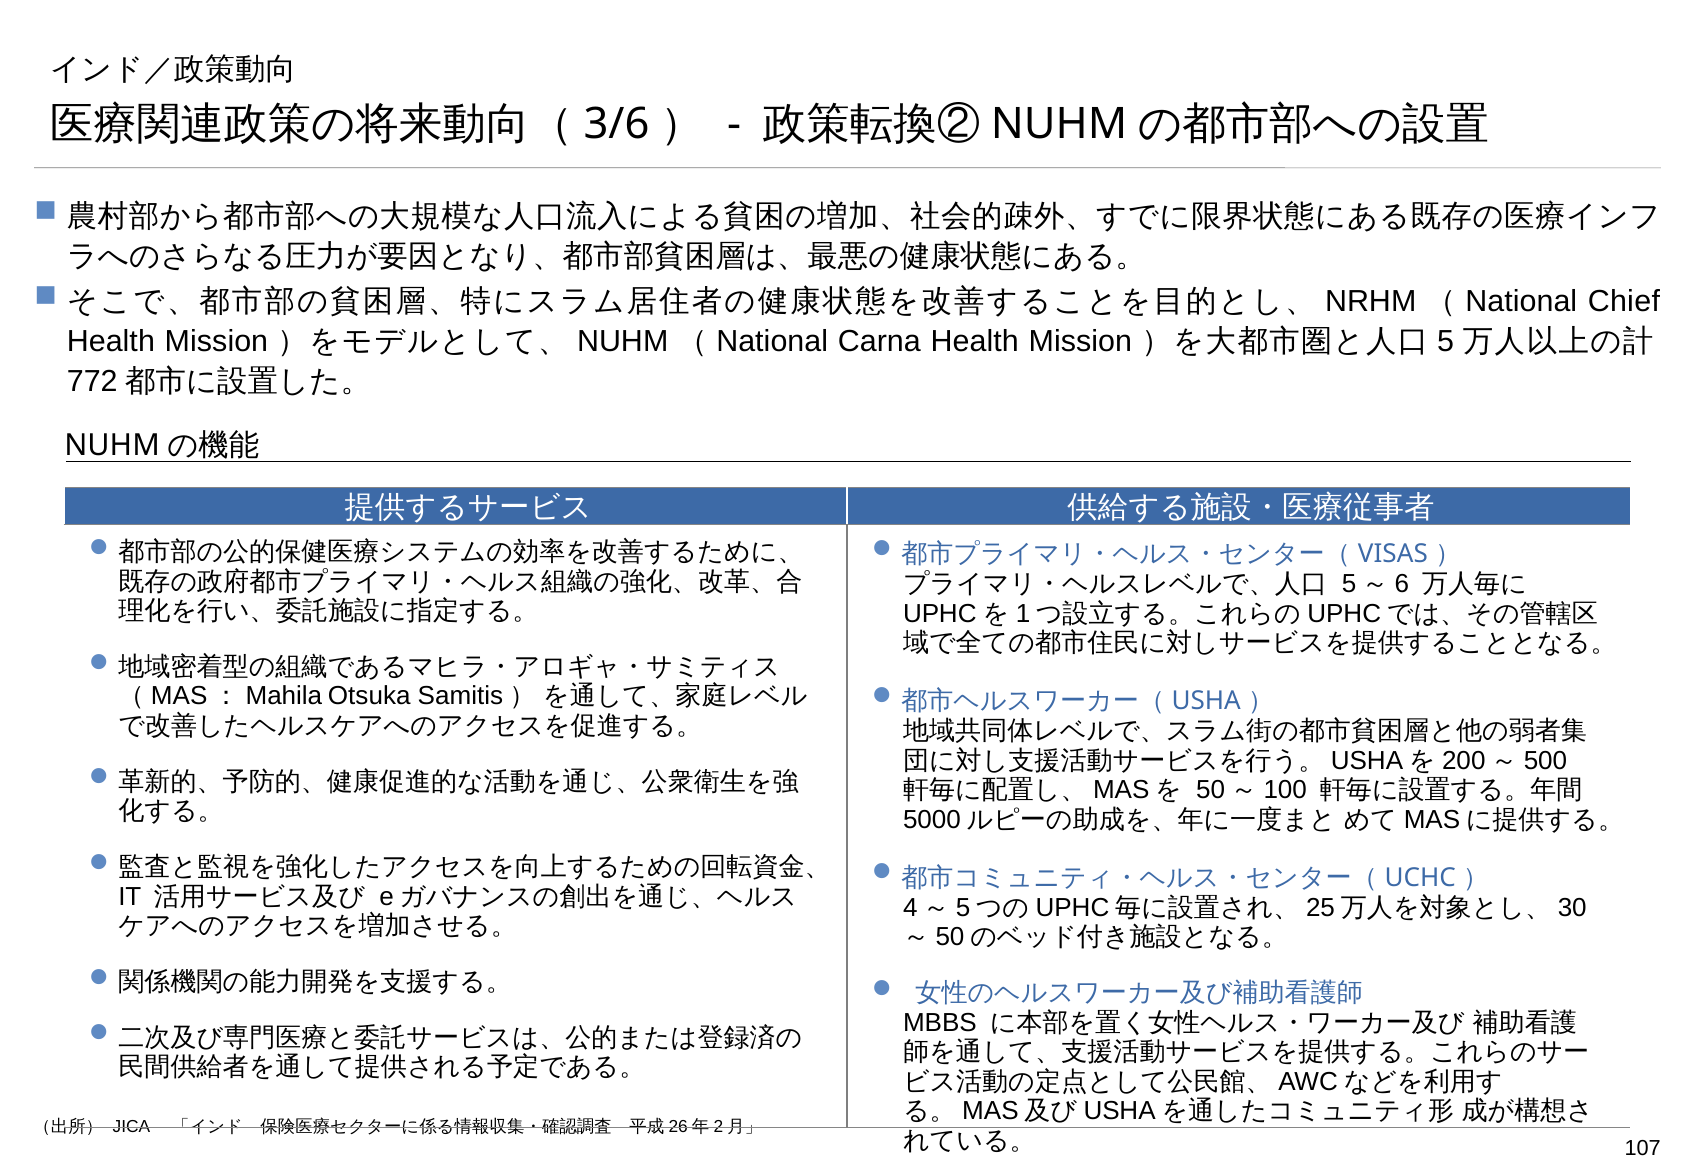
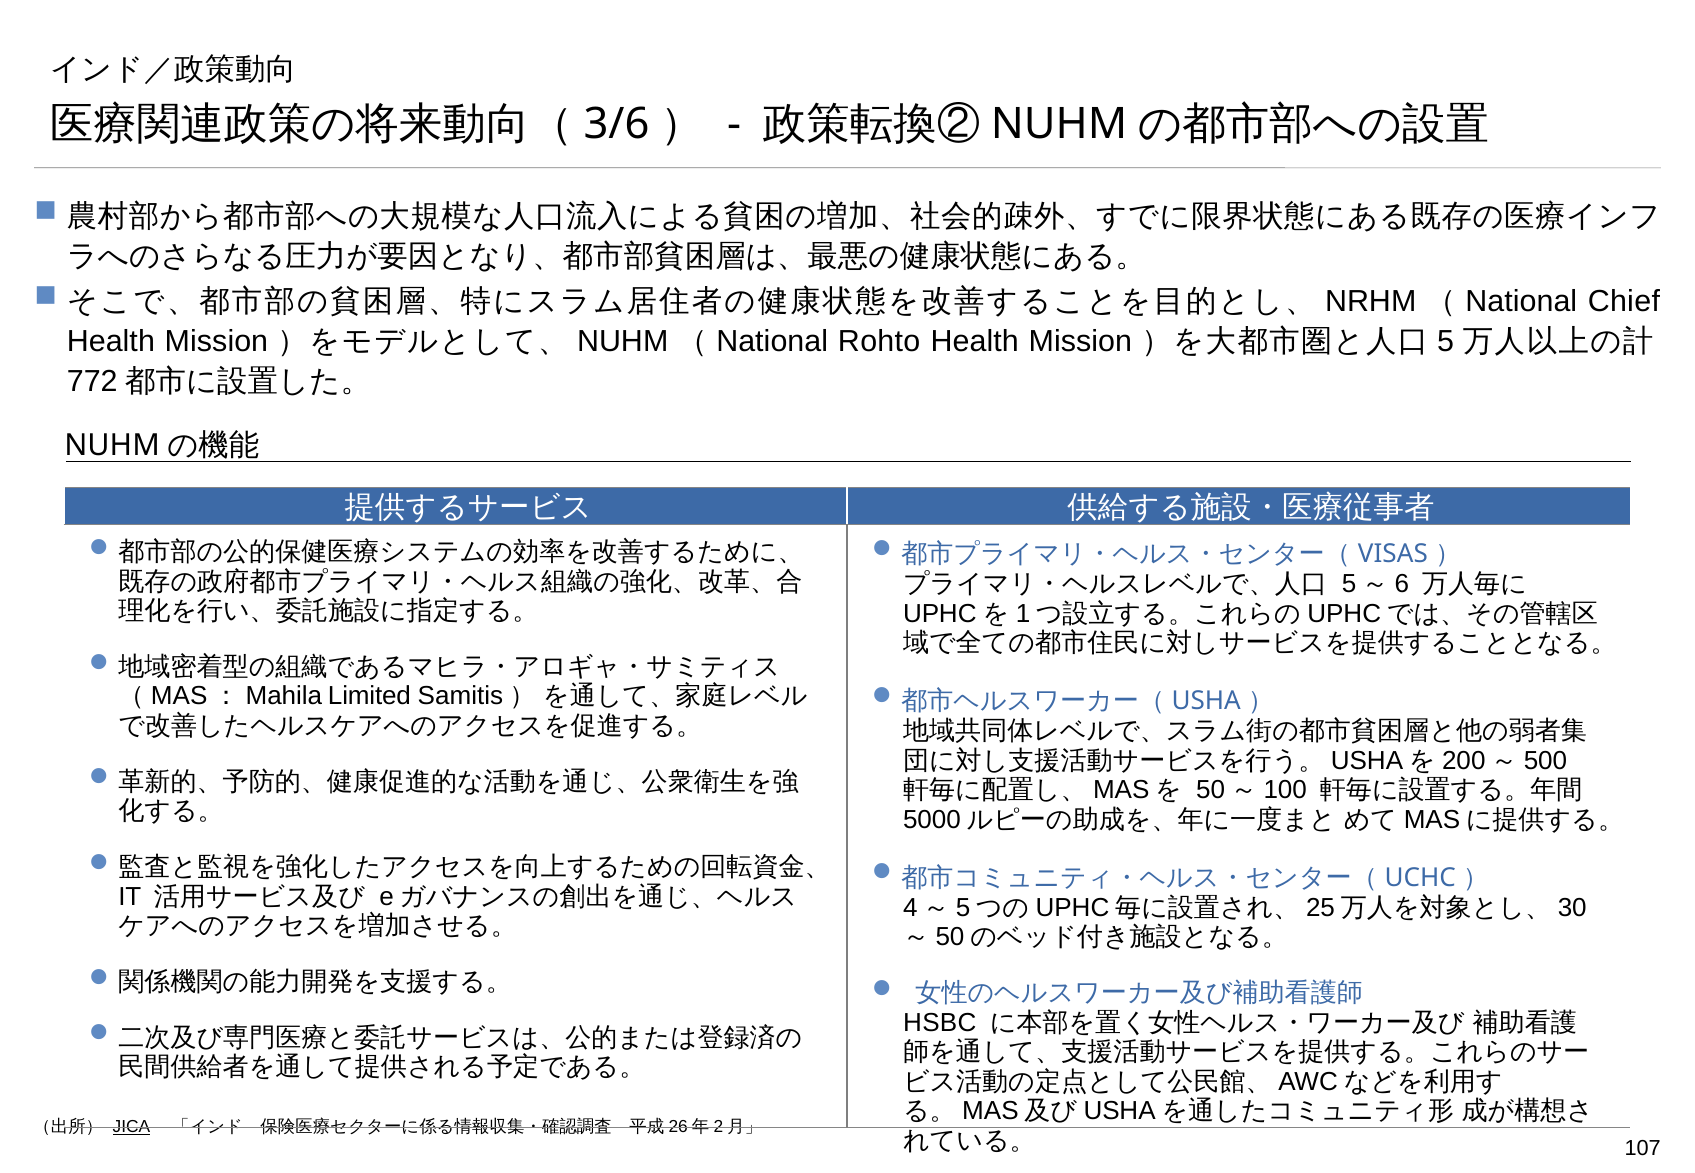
Carna: Carna -> Rohto (879, 341)
Otsuka: Otsuka -> Limited (369, 697)
MBBS: MBBS -> HSBC (940, 1023)
JICA underline: none -> present (131, 1127)
